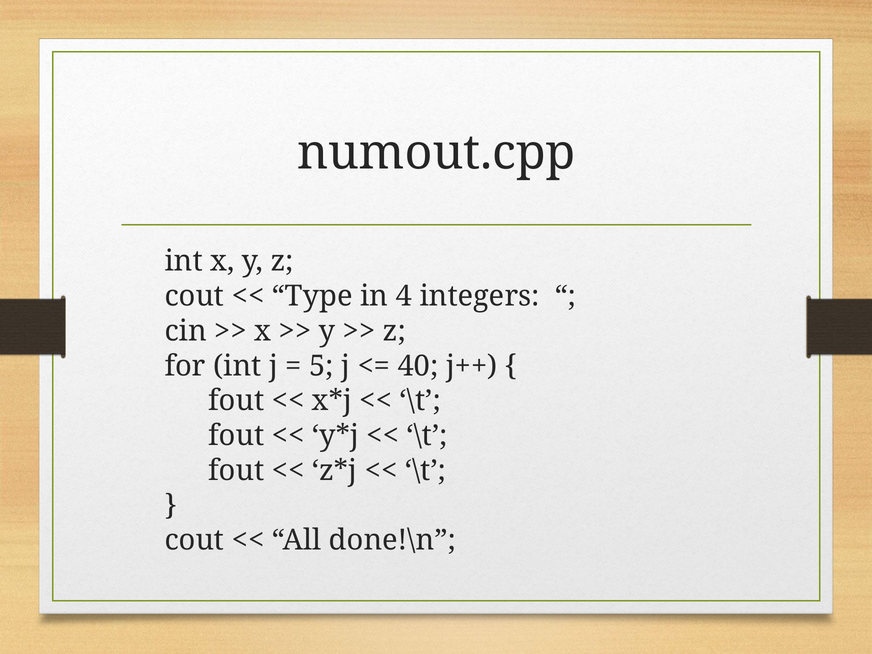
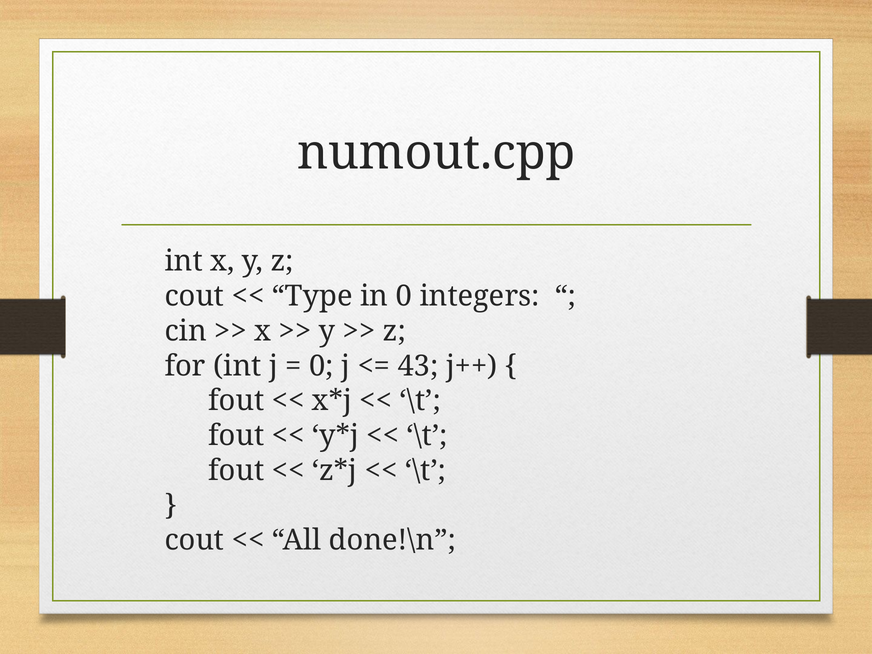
in 4: 4 -> 0 (404, 296)
5: 5 -> 0 (321, 366)
40: 40 -> 43 (418, 366)
